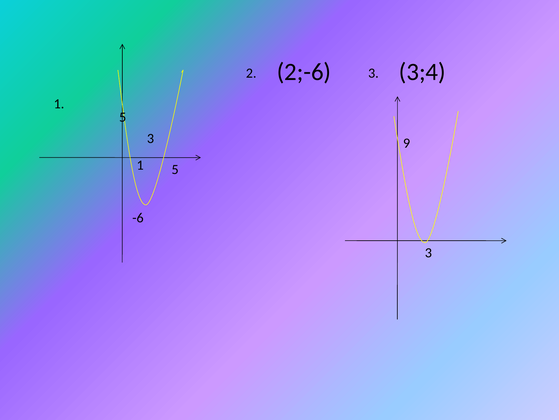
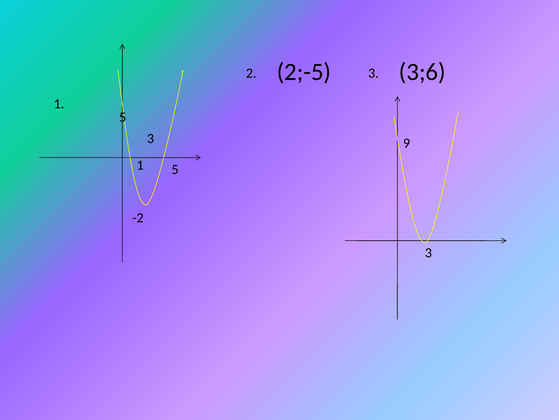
2;-6: 2;-6 -> 2;-5 (304, 72)
3;4: 3;4 -> 3;6 (422, 72)
-6: -6 -> -2 (138, 217)
